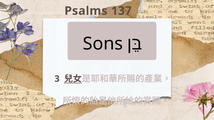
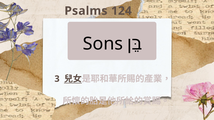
137: 137 -> 124 (121, 11)
